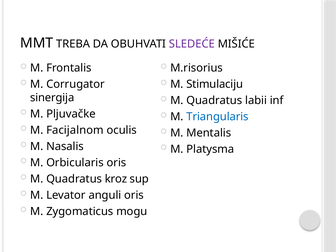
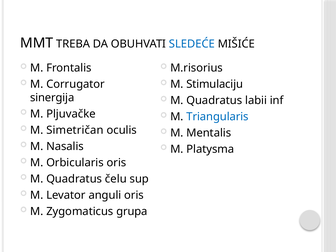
SLEDEĆE colour: purple -> blue (192, 44)
Facijalnom: Facijalnom -> Simetričan (75, 130)
kroz: kroz -> čelu (116, 179)
mogu: mogu -> grupa (132, 211)
